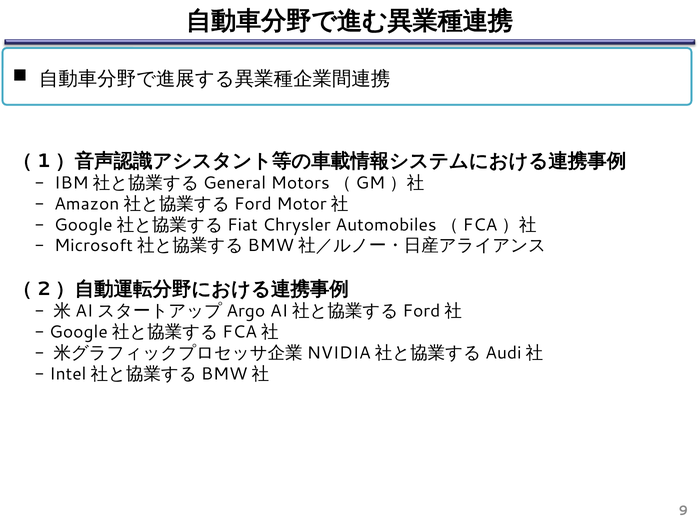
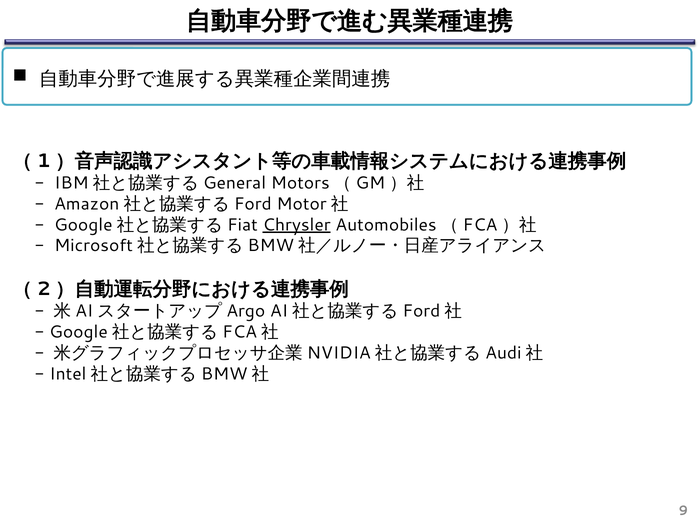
Chrysler underline: none -> present (297, 225)
